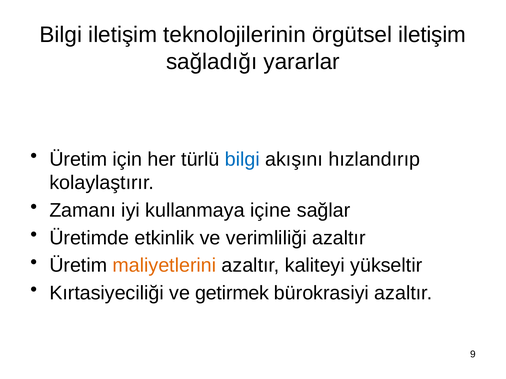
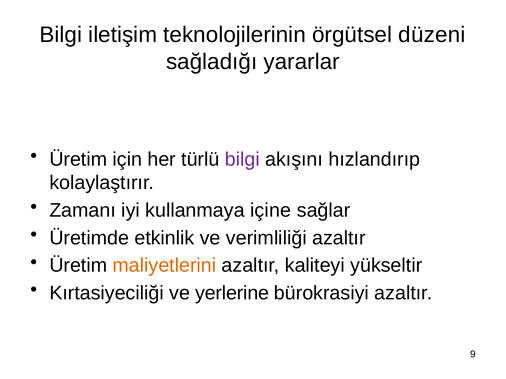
örgütsel iletişim: iletişim -> düzeni (432, 35)
bilgi colour: blue -> purple (242, 159)
getirmek: getirmek -> yerlerine (232, 293)
